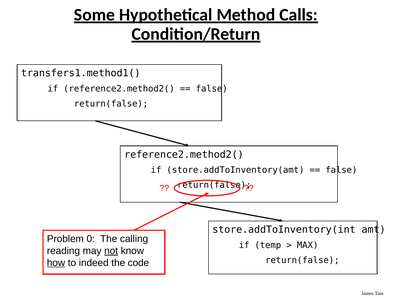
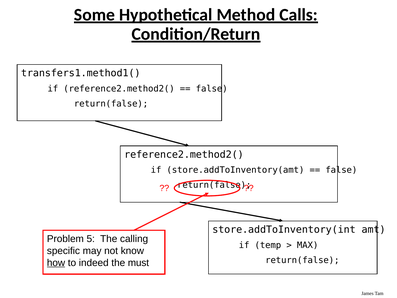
0: 0 -> 5 (91, 239)
reading: reading -> specific (63, 251)
not underline: present -> none (111, 251)
code: code -> must (138, 263)
